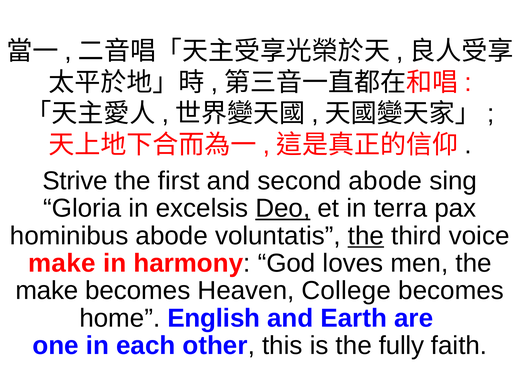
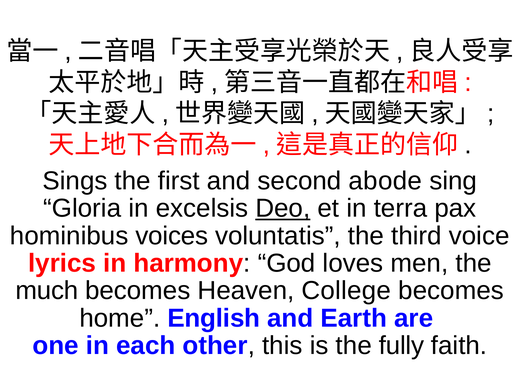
Strive: Strive -> Sings (75, 181)
hominibus abode: abode -> voices (172, 236)
the underline: present -> none (366, 236)
make: make -> lyrics (62, 263)
make: make -> much (47, 291)
